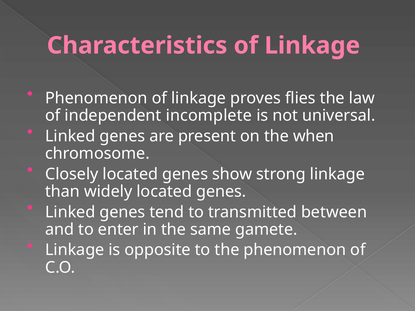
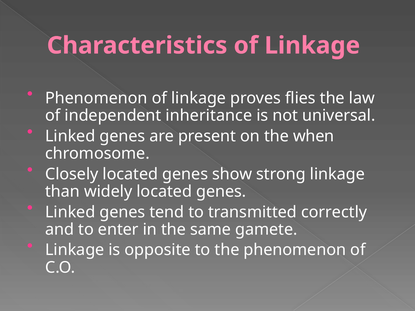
incomplete: incomplete -> inheritance (209, 116)
between: between -> correctly (334, 212)
